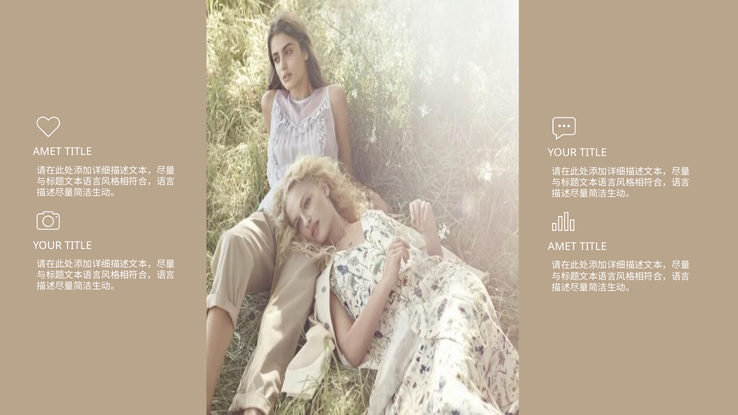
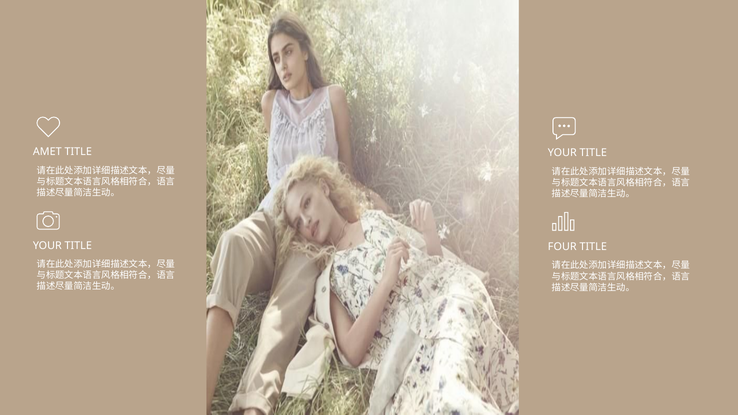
AMET: AMET -> FOUR (562, 247)
